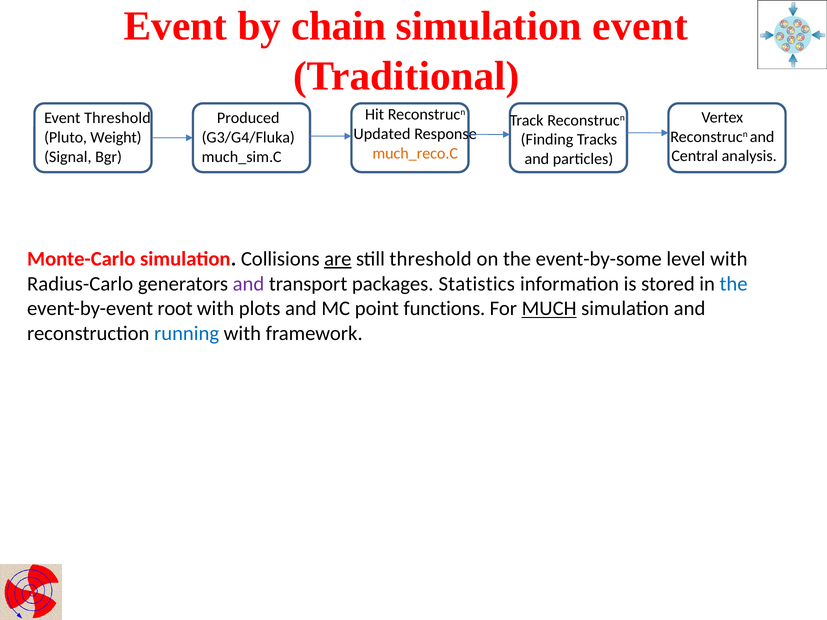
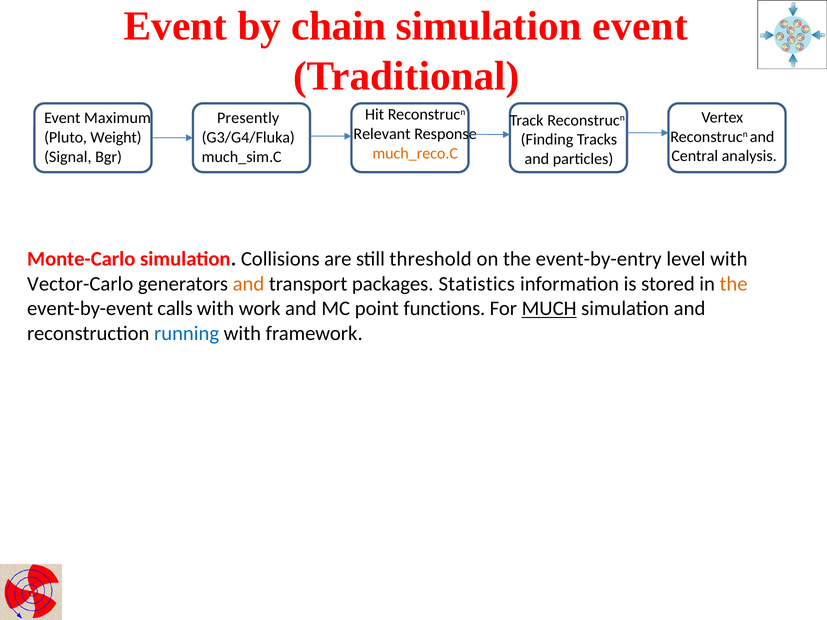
Event Threshold: Threshold -> Maximum (118, 118)
Produced: Produced -> Presently (248, 118)
Updated: Updated -> Relevant (382, 134)
are underline: present -> none (338, 259)
event-by-some: event-by-some -> event-by-entry (599, 259)
Radius-Carlo: Radius-Carlo -> Vector-Carlo (80, 284)
and colour: purple -> orange (248, 284)
the colour: blue -> orange (734, 284)
root: root -> calls (175, 309)
plots: plots -> work (260, 309)
